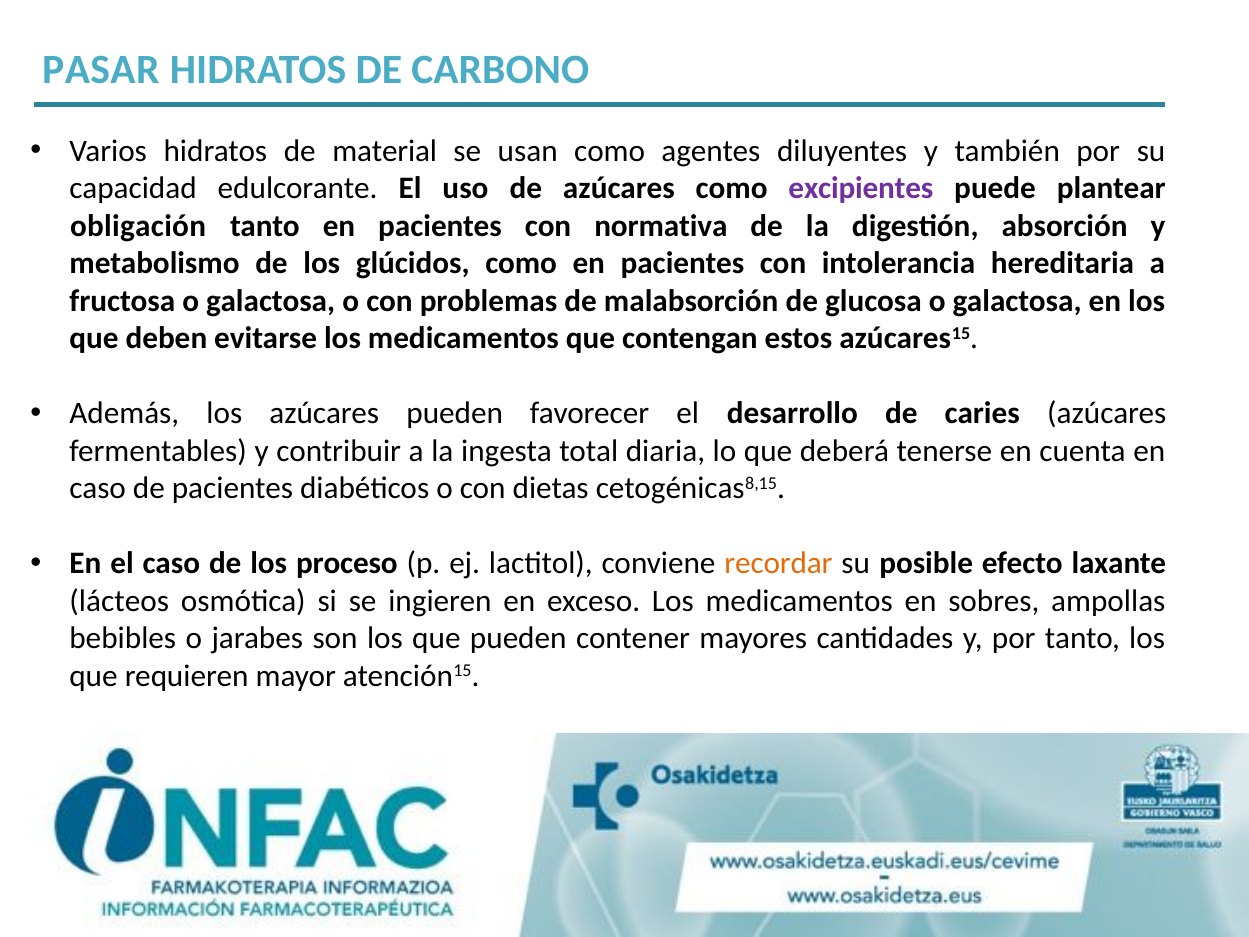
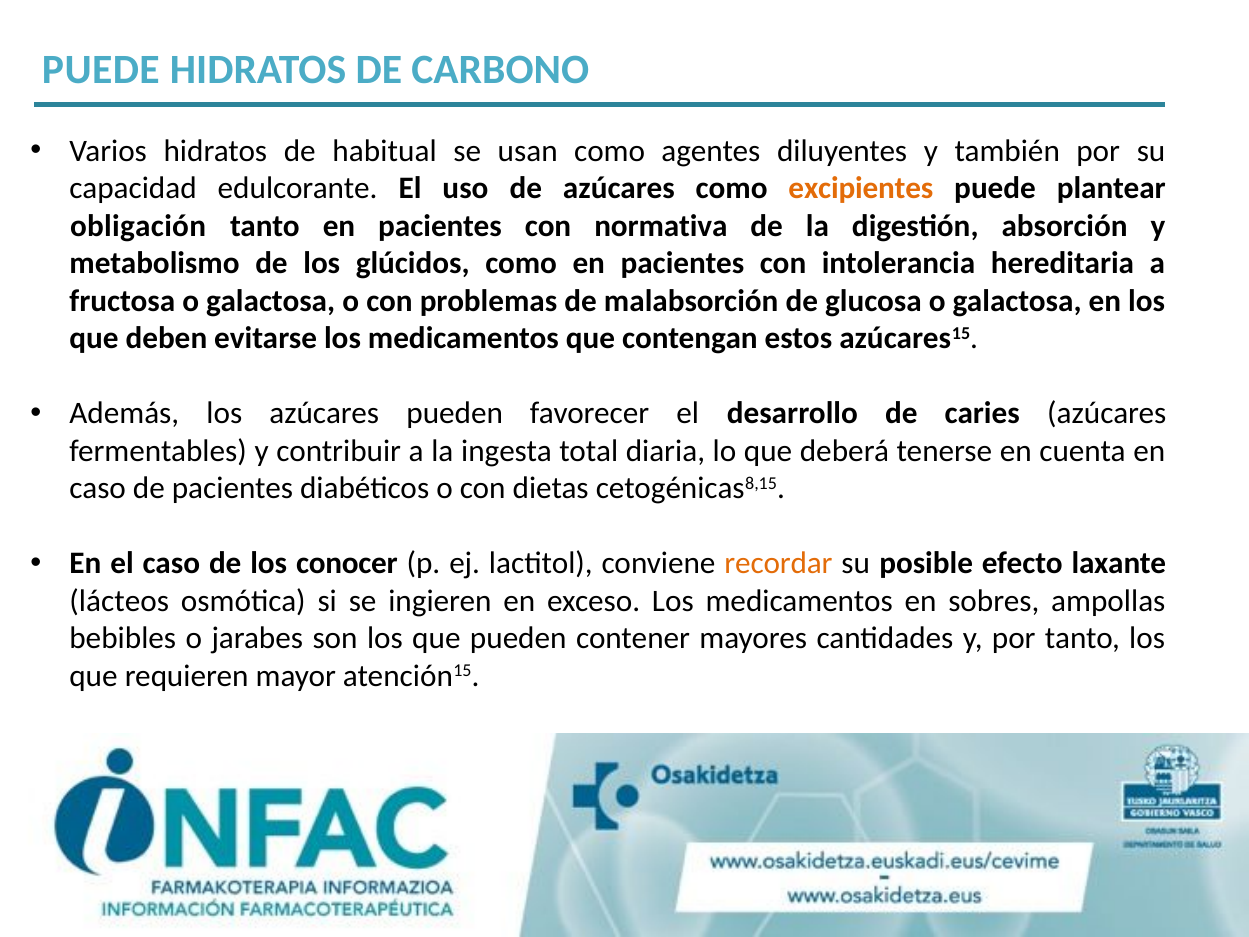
PASAR: PASAR -> PUEDE (101, 70)
material: material -> habitual (385, 151)
excipientes colour: purple -> orange (861, 189)
proceso: proceso -> conocer (347, 563)
